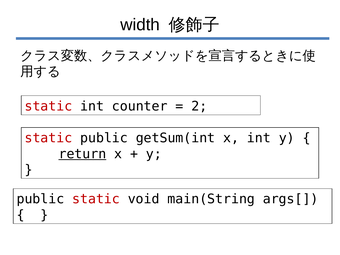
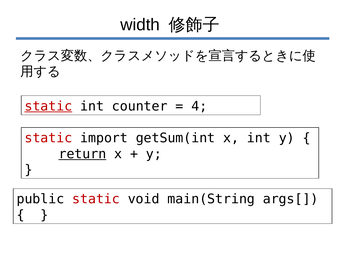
static underline: none -> present (48, 106)
2: 2 -> 4 (199, 106)
static public: public -> import (104, 138)
